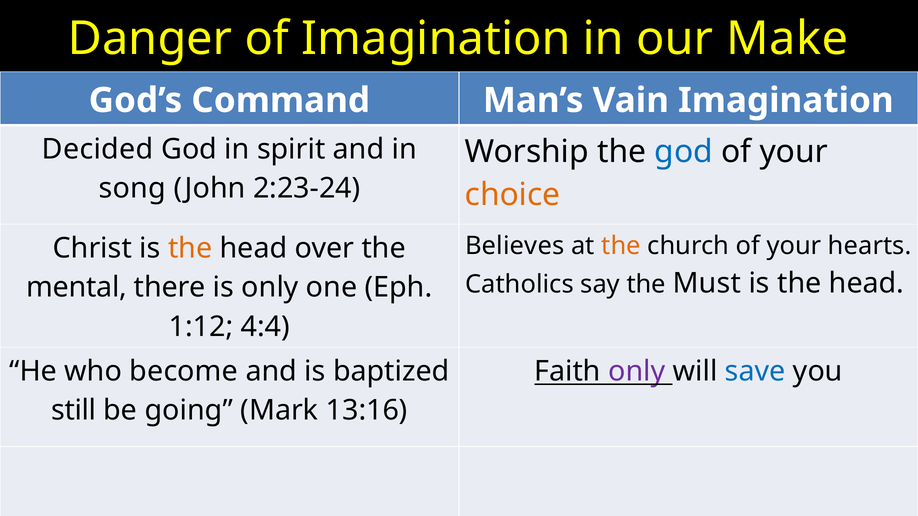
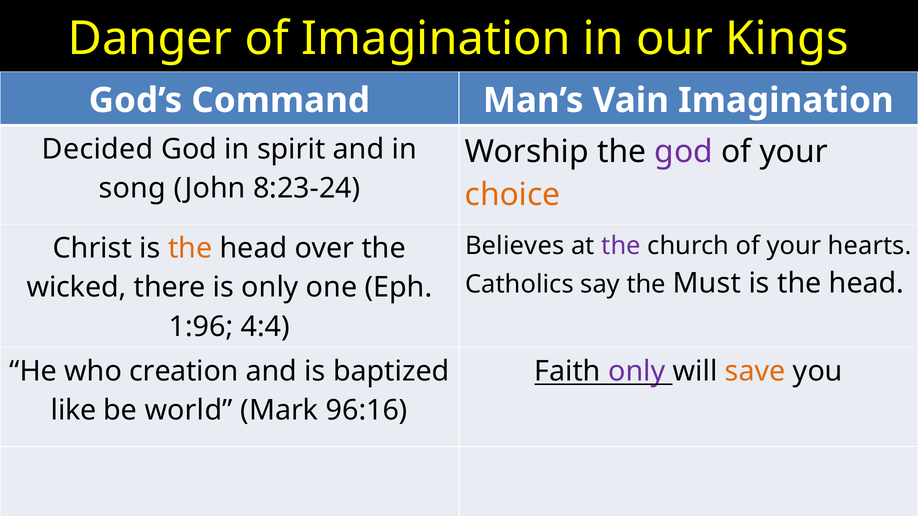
Make: Make -> Kings (787, 39)
god colour: blue -> purple (684, 152)
2:23-24: 2:23-24 -> 8:23-24 (307, 189)
the colour: orange -> purple (621, 246)
mental: mental -> wicked (76, 288)
1:12: 1:12 -> 1:96 (201, 327)
become: become -> creation (184, 372)
save colour: blue -> orange (755, 372)
still: still -> like (74, 411)
going: going -> world (189, 411)
13:16: 13:16 -> 96:16 (367, 411)
